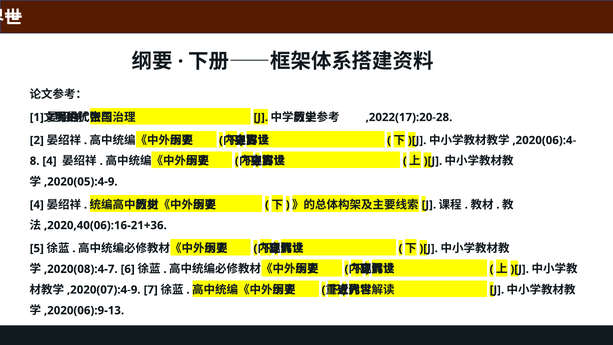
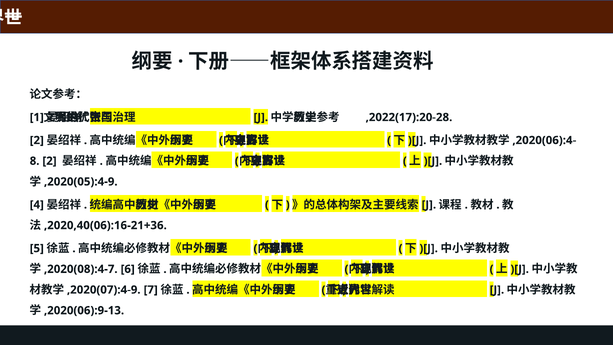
4: 4 -> 2 (50, 161)
